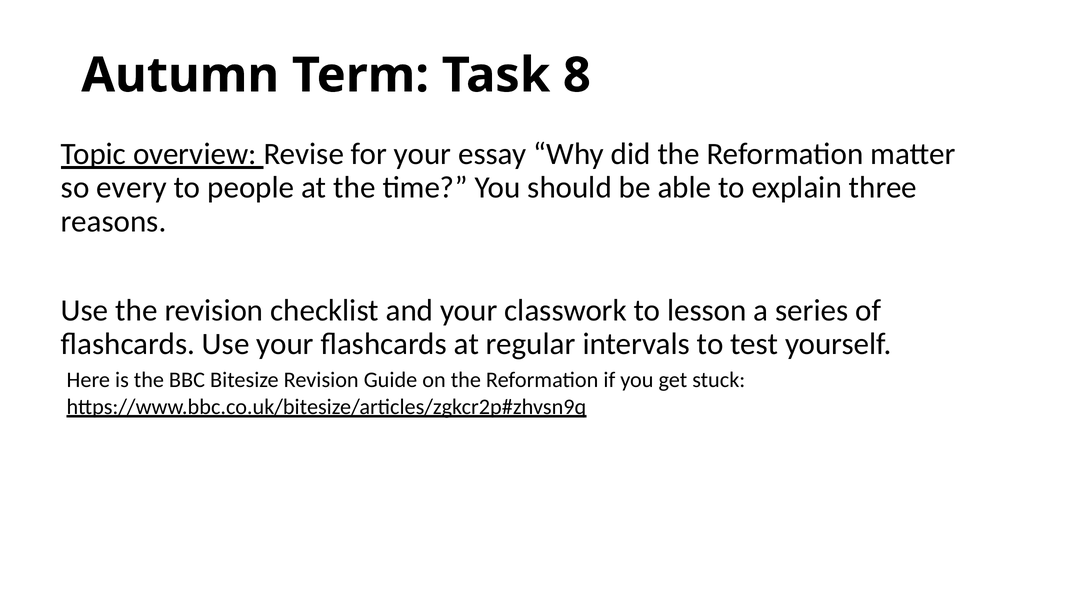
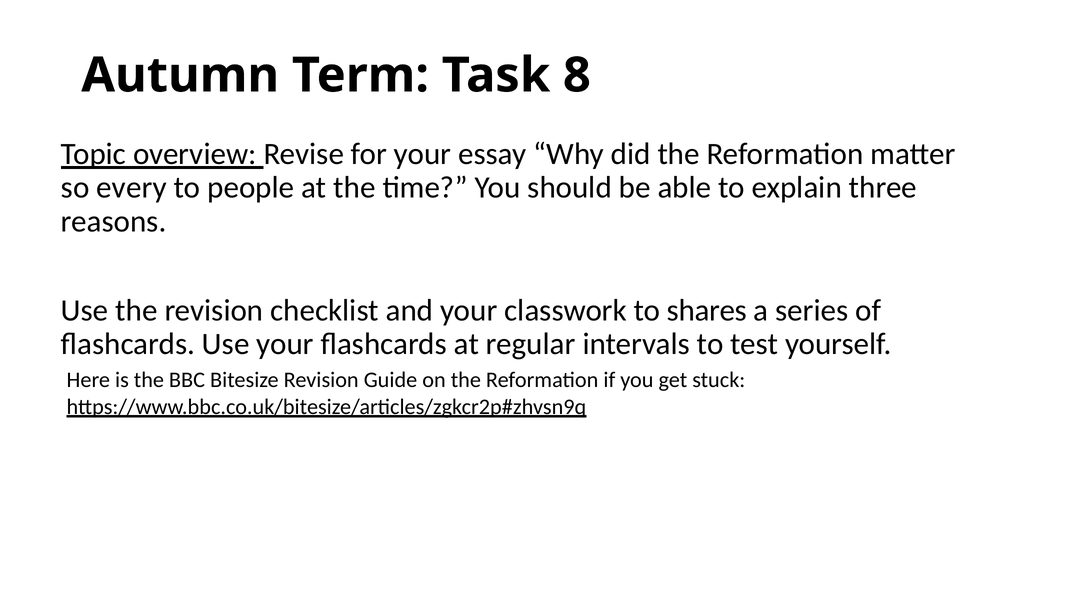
lesson: lesson -> shares (707, 311)
